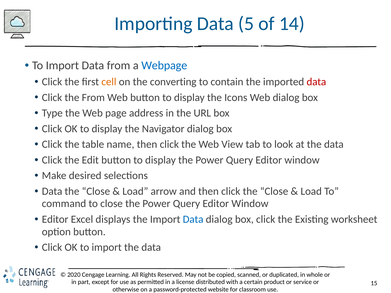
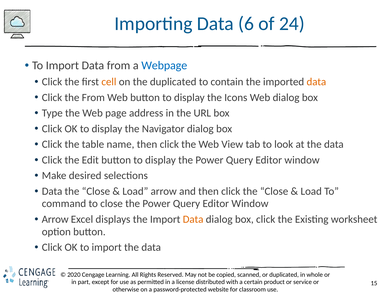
5: 5 -> 6 (246, 24)
14: 14 -> 24 (292, 24)
the converting: converting -> duplicated (173, 82)
data colour: red -> orange (316, 82)
Editor: Editor -> Arrow (55, 219)
Data colour: blue -> orange (193, 219)
